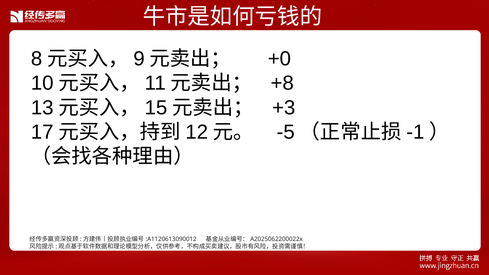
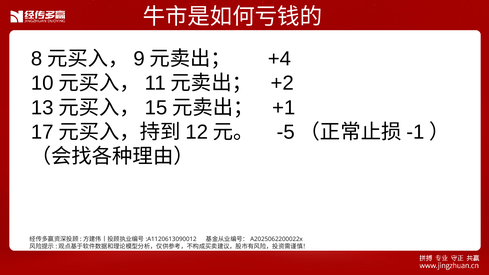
+0: +0 -> +4 (279, 59)
+8: +8 -> +2 (282, 83)
+3: +3 -> +1 (284, 108)
